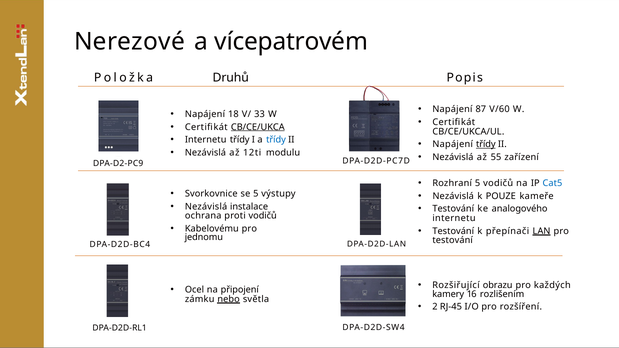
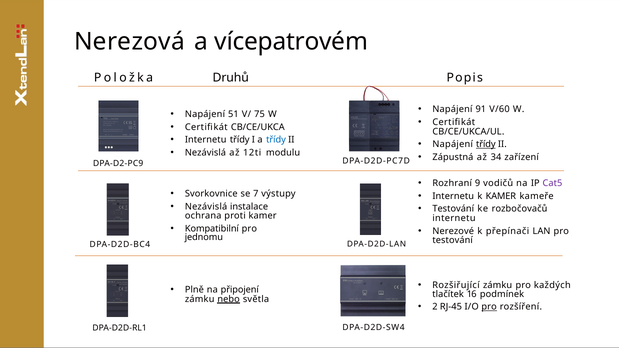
Nerezové: Nerezové -> Nerezová (129, 42)
87: 87 -> 91 (481, 109)
18: 18 -> 51 (233, 114)
33: 33 -> 75 (260, 114)
CB/CE/UKCA underline: present -> none (258, 127)
Nezávislá: Nezávislá -> Zápustná (453, 157)
55: 55 -> 34 (496, 157)
Rozhraní 5: 5 -> 9 (478, 183)
Cat5 colour: blue -> purple (552, 183)
se 5: 5 -> 7 (256, 193)
Nezávislá: Nezávislá -> Internetu (453, 196)
k POUZE: POUZE -> KAMER (501, 196)
analogového: analogového -> rozbočovačů (520, 209)
proti vodičů: vodičů -> kamer (263, 216)
Kabelovému: Kabelovému -> Kompatibilní (212, 228)
Testování: Testování -> Nerezové (453, 231)
LAN underline: present -> none (542, 231)
Rozšiřující obrazu: obrazu -> zámku (498, 285)
Ocel: Ocel -> Plně (194, 290)
kamery: kamery -> tlačítek (448, 294)
rozlišením: rozlišením -> podmínek (502, 294)
pro underline: none -> present (489, 307)
